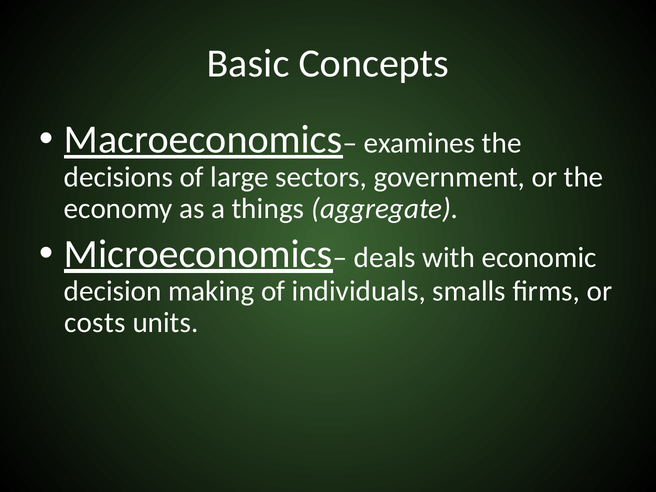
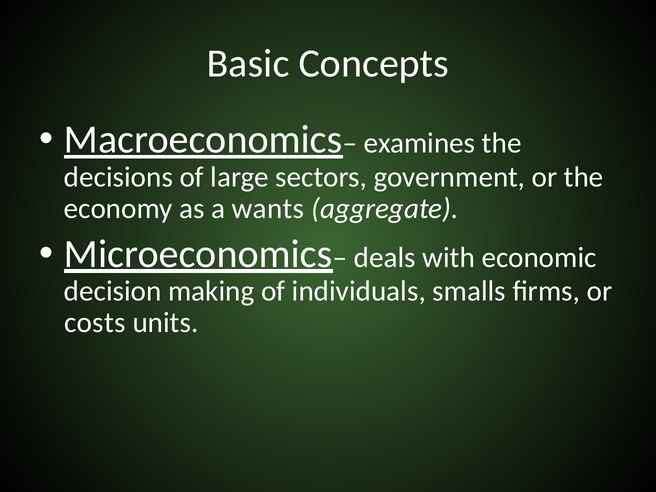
things: things -> wants (268, 208)
